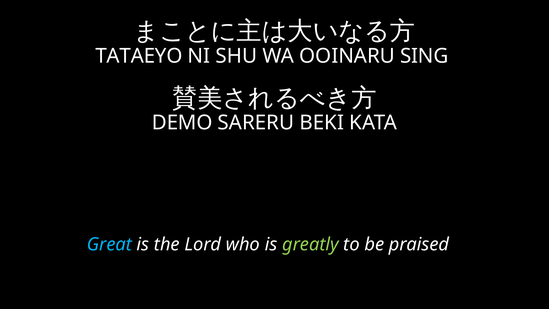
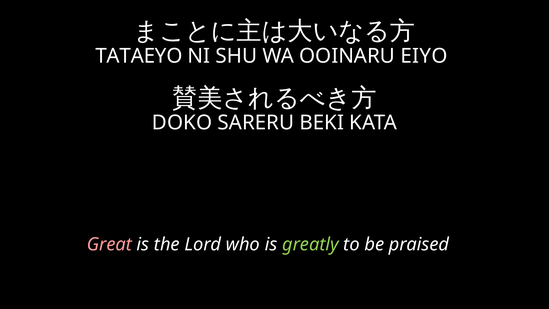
SING: SING -> EIYO (424, 56)
DEMO: DEMO -> DOKO (182, 123)
Great colour: light blue -> pink (109, 244)
